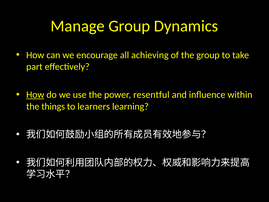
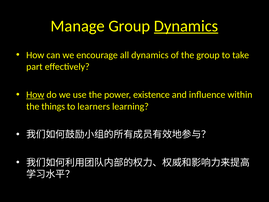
Dynamics underline: none -> present (186, 26)
all achieving: achieving -> dynamics (150, 55)
resentful: resentful -> existence (151, 95)
